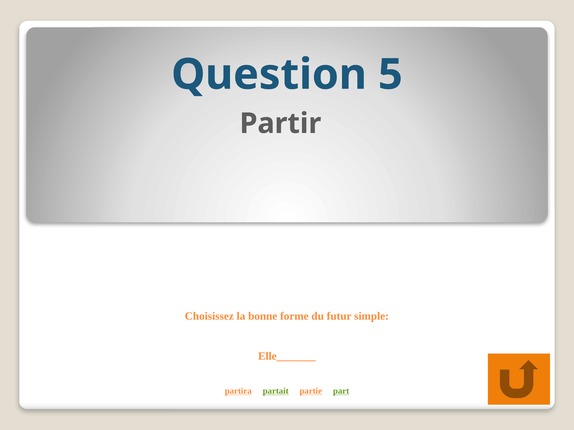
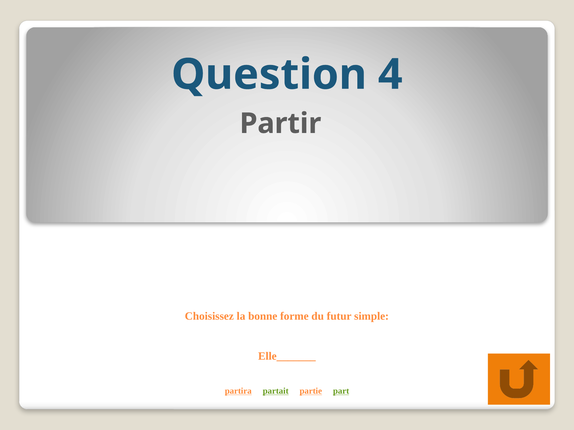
5: 5 -> 4 (390, 75)
